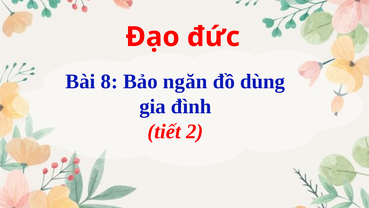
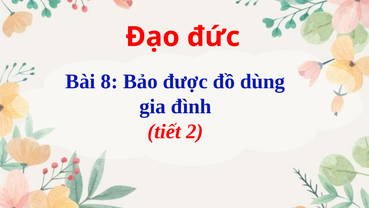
ngăn: ngăn -> được (185, 81)
